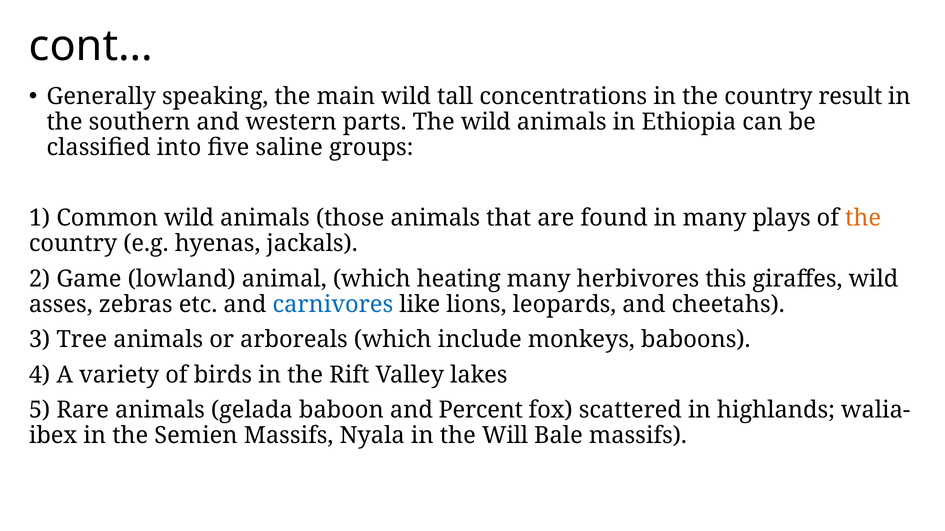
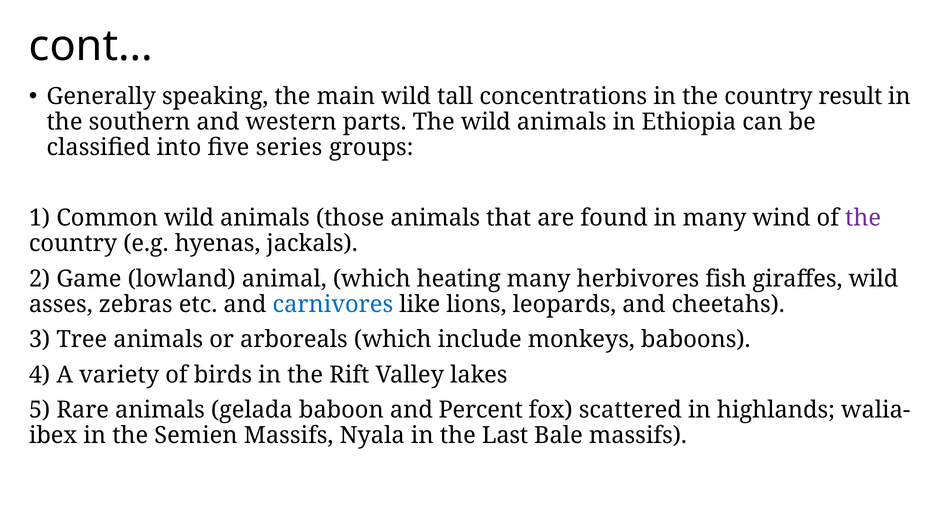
saline: saline -> series (289, 148)
plays: plays -> wind (781, 218)
the colour: orange -> purple (863, 218)
this: this -> fish (726, 279)
Will: Will -> Last (505, 436)
